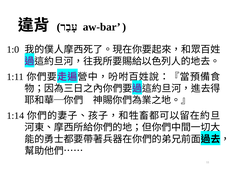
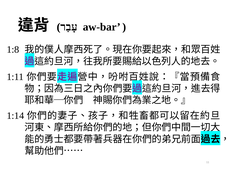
1:0: 1:0 -> 1:8 (13, 50)
